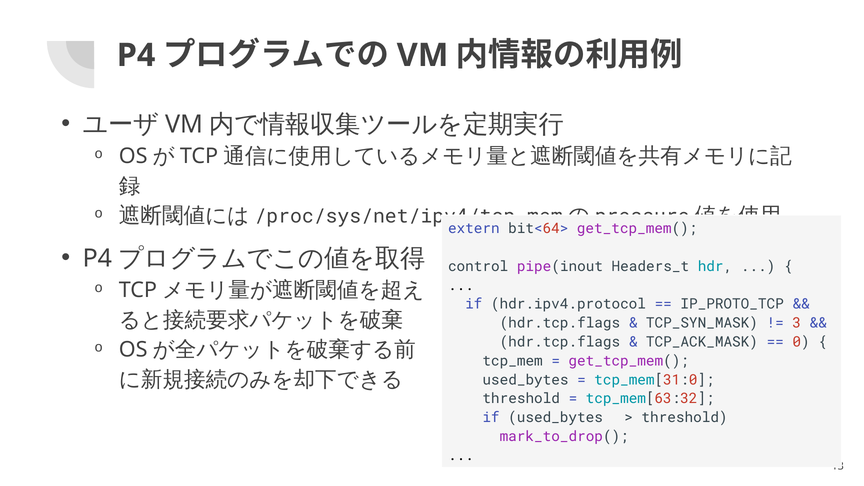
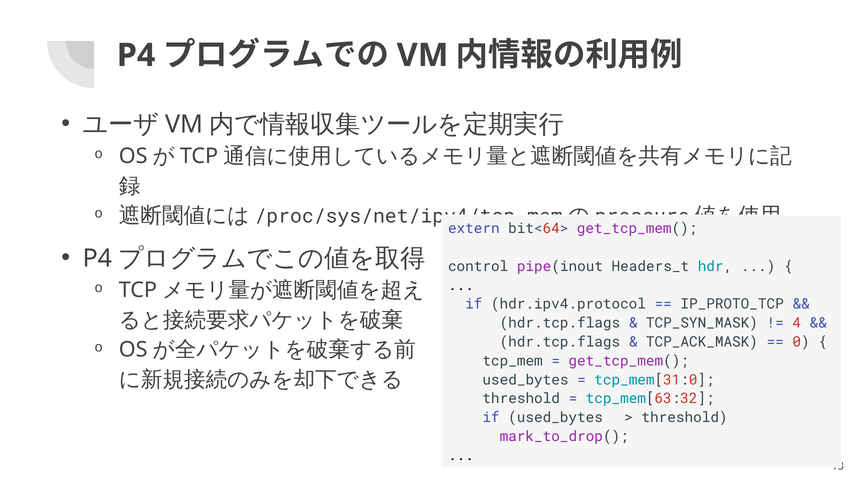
3: 3 -> 4 (797, 323)
